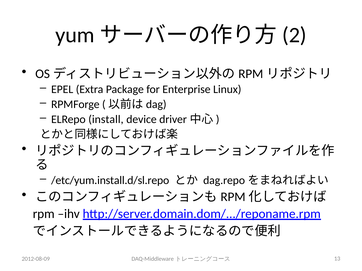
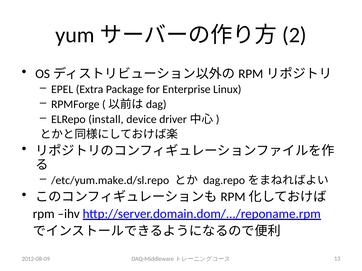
/etc/yum.install.d/sl.repo: /etc/yum.install.d/sl.repo -> /etc/yum.make.d/sl.repo (110, 181)
